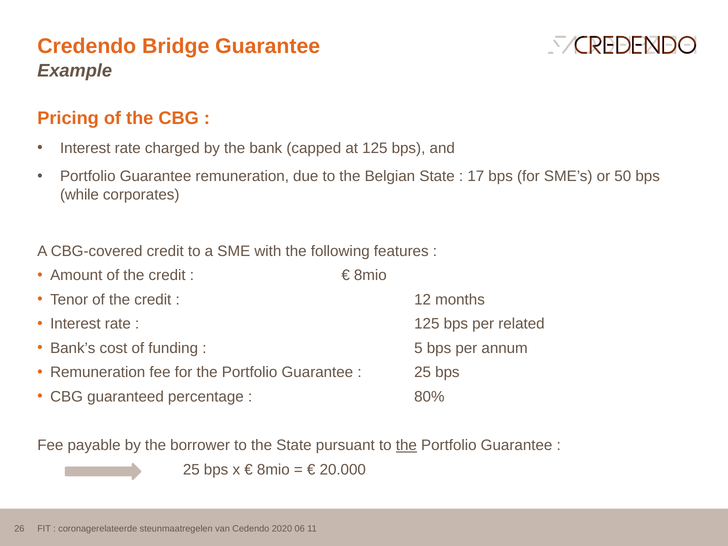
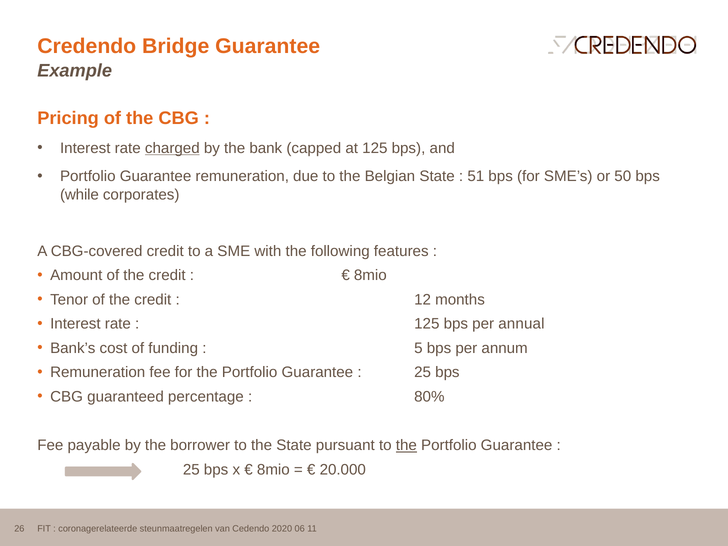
charged underline: none -> present (172, 148)
17: 17 -> 51 (476, 176)
related: related -> annual (521, 324)
